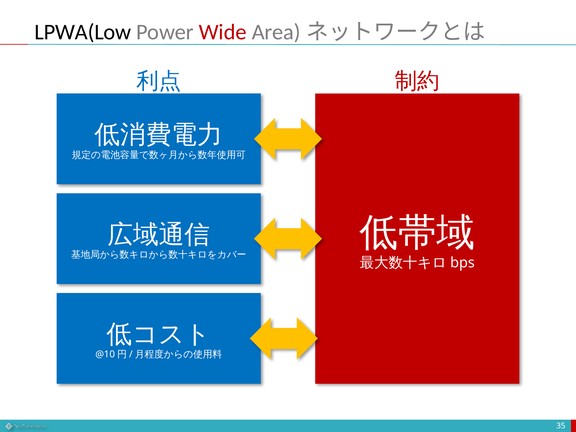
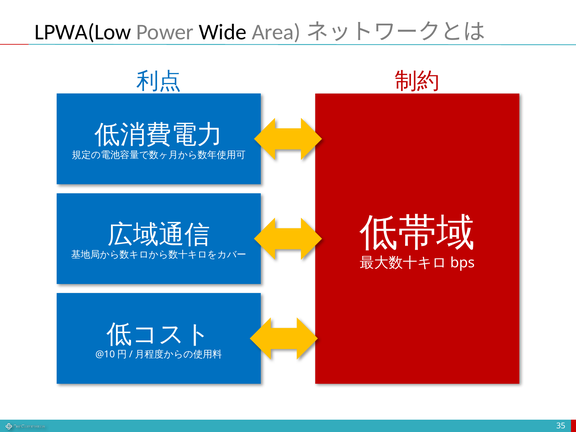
Wide colour: red -> black (223, 32)
